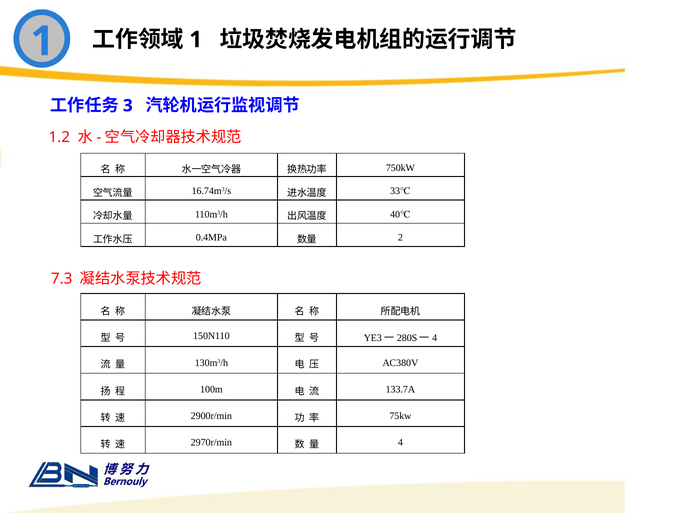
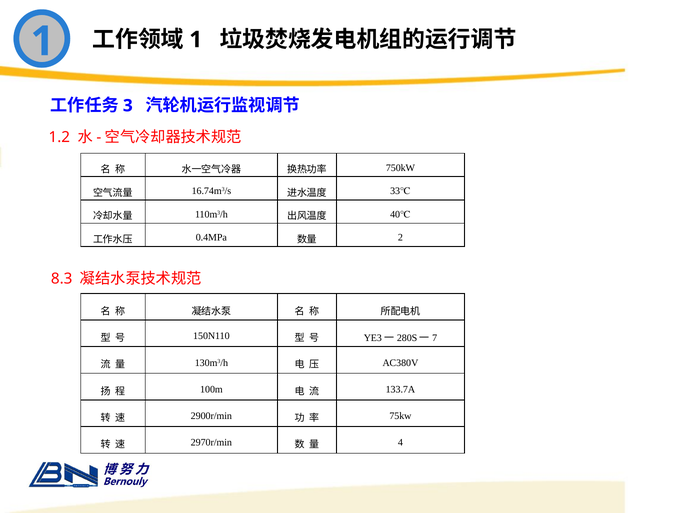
7.3: 7.3 -> 8.3 (62, 279)
4: 4 -> 7 (435, 338)
